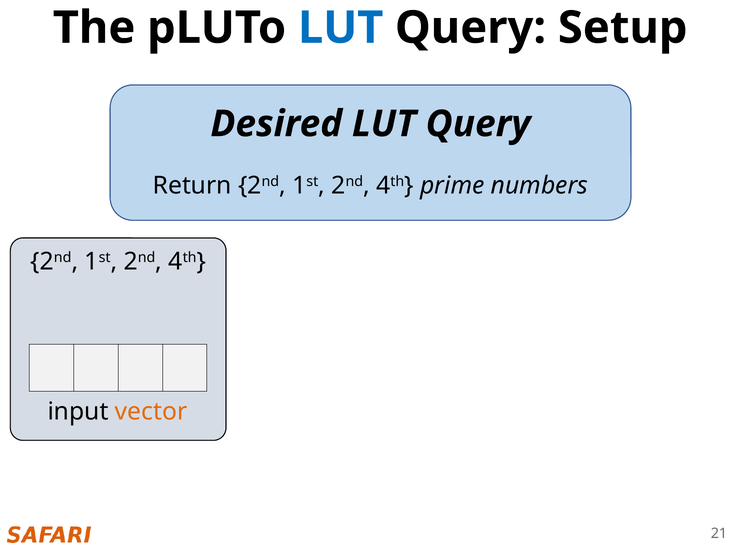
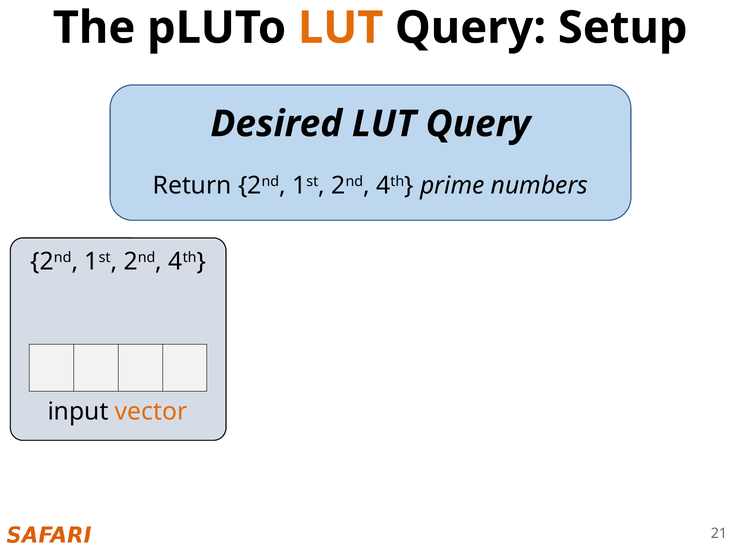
LUT colour: blue -> orange (341, 28)
